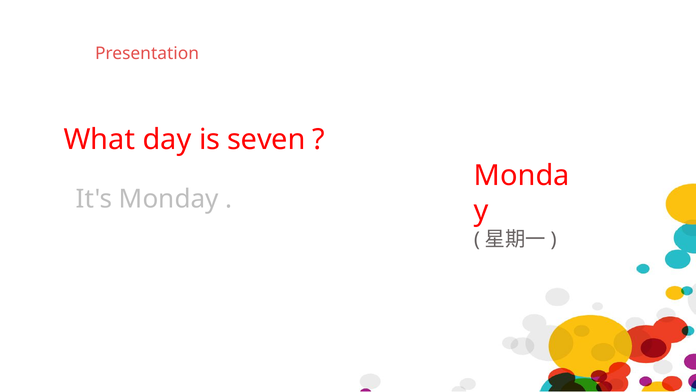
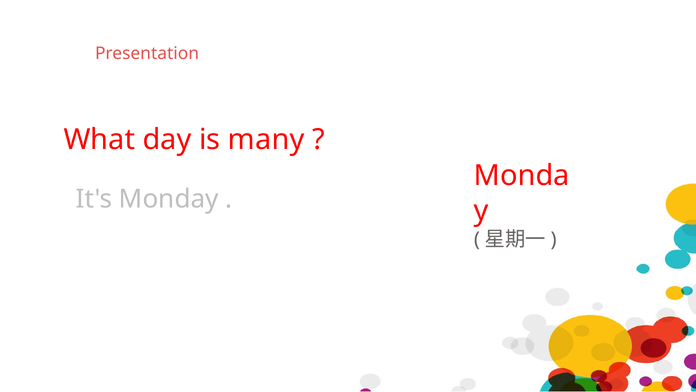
seven: seven -> many (266, 139)
